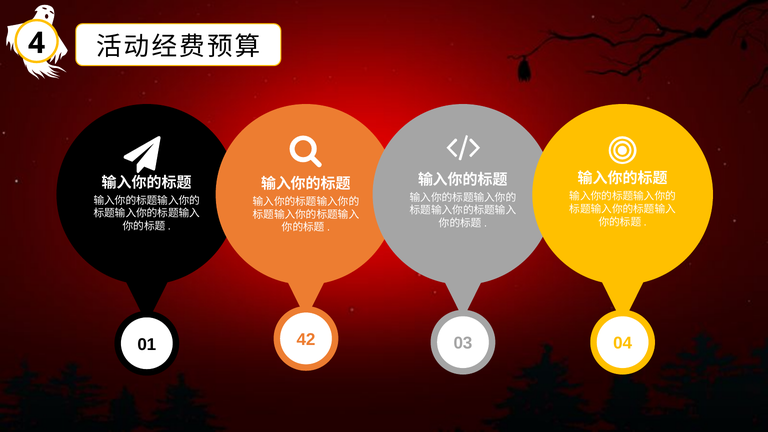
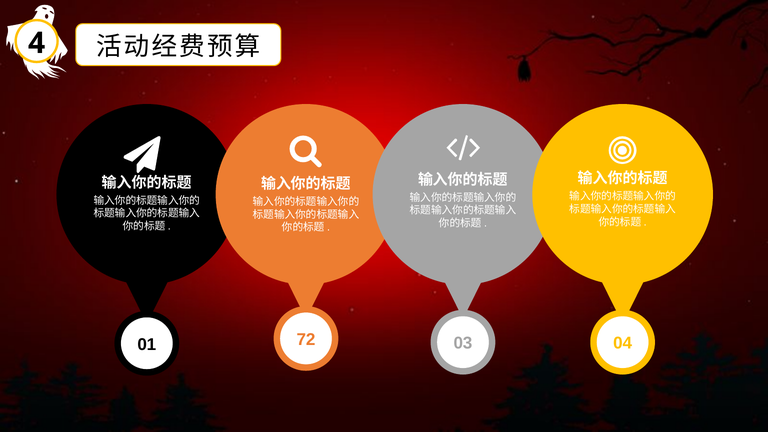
42: 42 -> 72 (306, 340)
